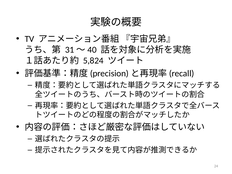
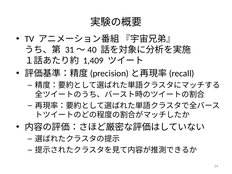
5,824: 5,824 -> 1,409 (93, 61)
